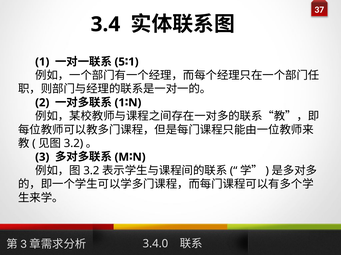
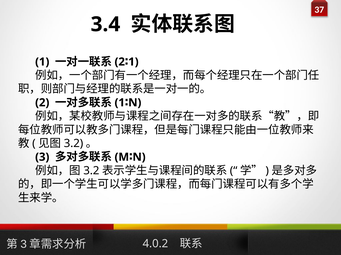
5: 5 -> 2 (120, 62)
3.4.0: 3.4.0 -> 4.0.2 (155, 244)
